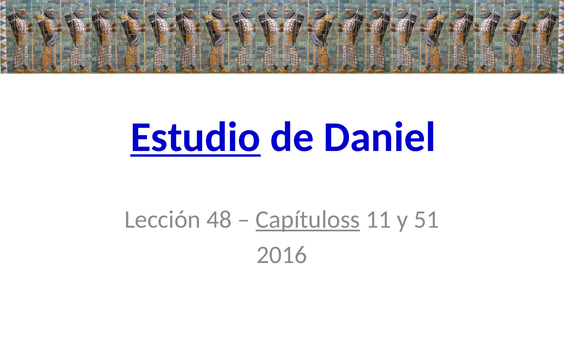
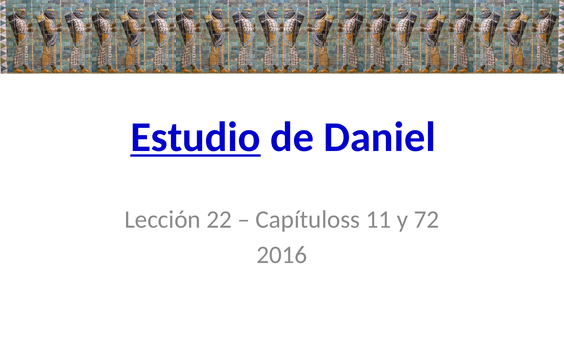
48: 48 -> 22 (219, 219)
Capítuloss underline: present -> none (308, 219)
51: 51 -> 72 (427, 219)
